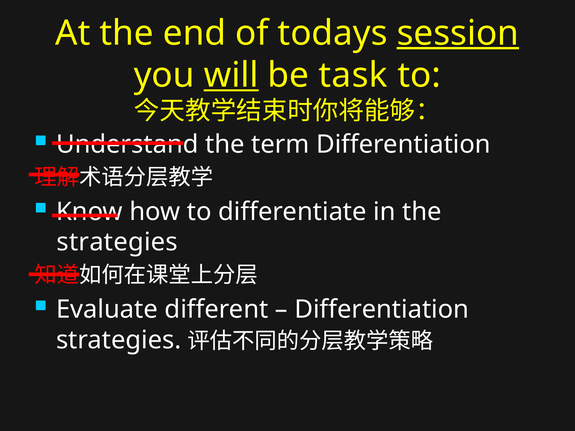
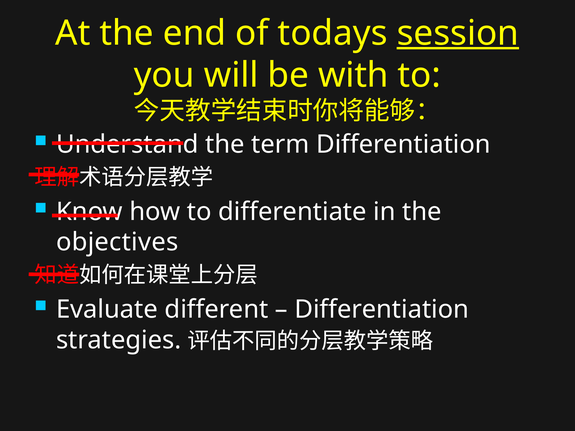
will underline: present -> none (231, 75)
task: task -> with (353, 75)
strategies: strategies -> objectives (117, 242)
